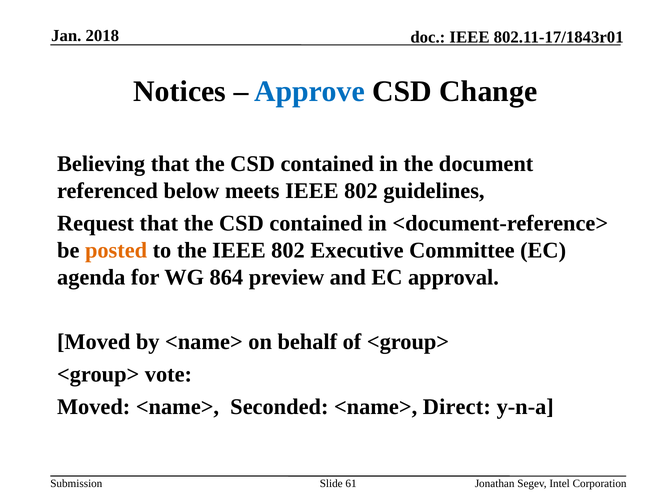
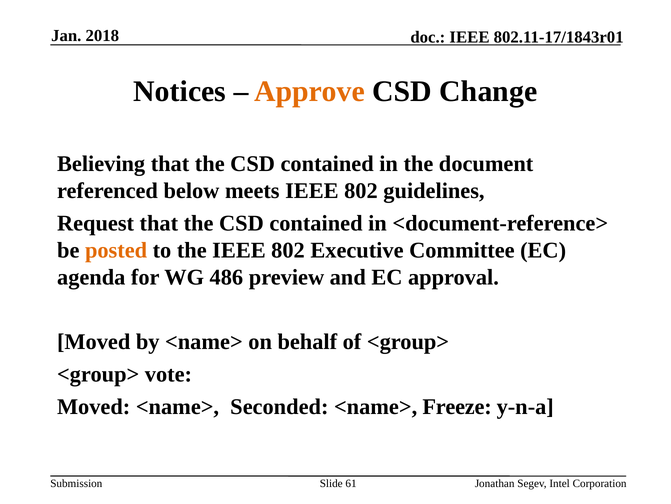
Approve colour: blue -> orange (310, 91)
864: 864 -> 486 (226, 277)
Direct: Direct -> Freeze (457, 406)
